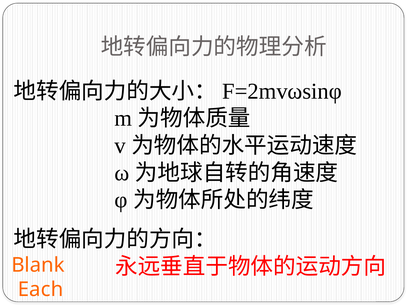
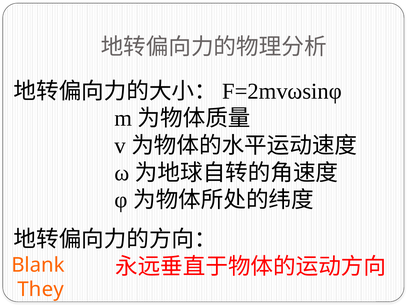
Each: Each -> They (41, 289)
